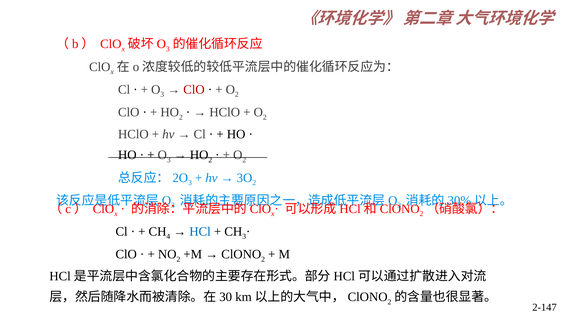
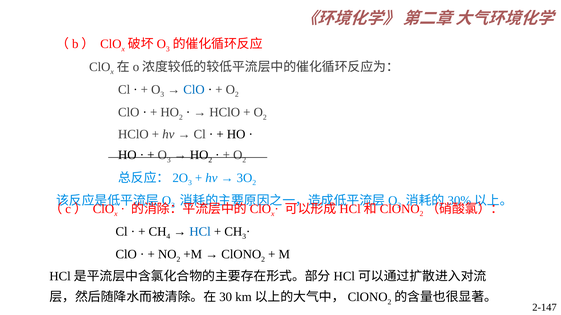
ClO colour: red -> blue (194, 90)
